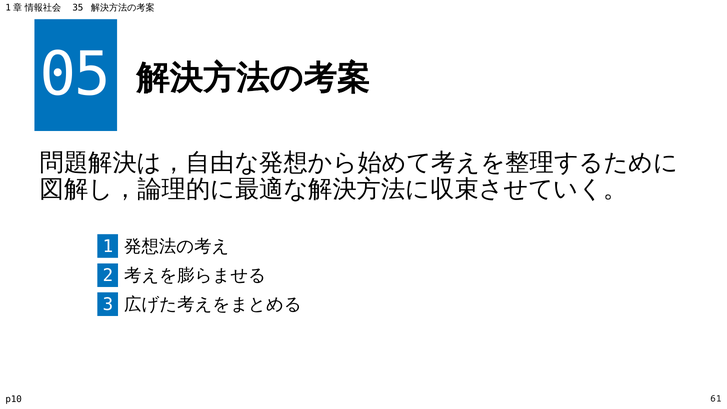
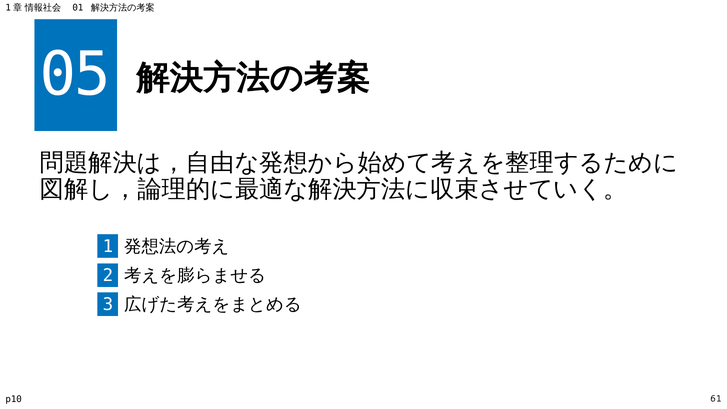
35: 35 -> 01 (78, 8)
